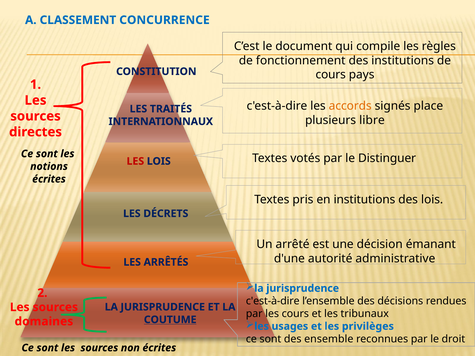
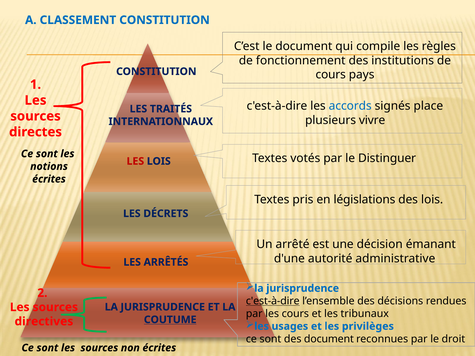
CLASSEMENT CONCURRENCE: CONCURRENCE -> CONSTITUTION (165, 20)
accords colour: orange -> blue (350, 106)
libre: libre -> vivre (372, 120)
en institutions: institutions -> législations (364, 200)
c'est-à-dire underline: none -> present (273, 301)
domaines: domaines -> directives (44, 322)
des ensemble: ensemble -> document (329, 339)
